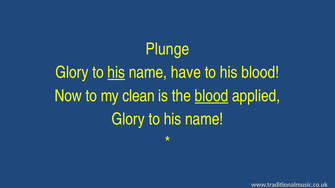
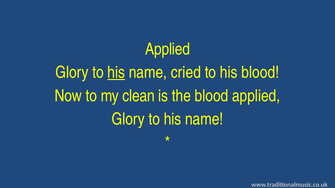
Plunge: Plunge -> Applied (168, 49)
have: have -> cried (186, 73)
blood underline: present -> none (212, 96)
